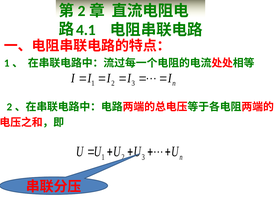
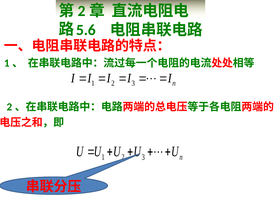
4.1: 4.1 -> 5.6 (86, 30)
